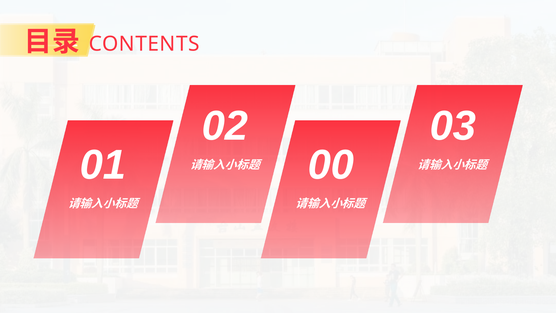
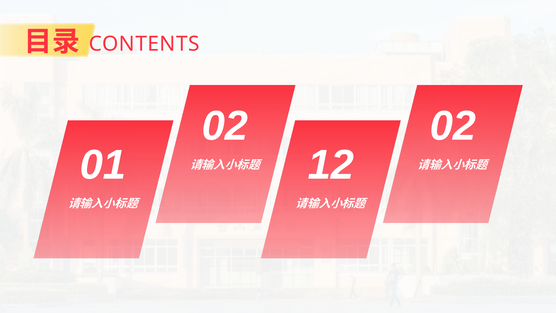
02 03: 03 -> 02 (453, 126)
00: 00 -> 12 (331, 165)
